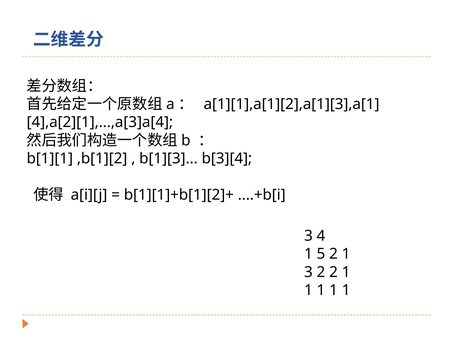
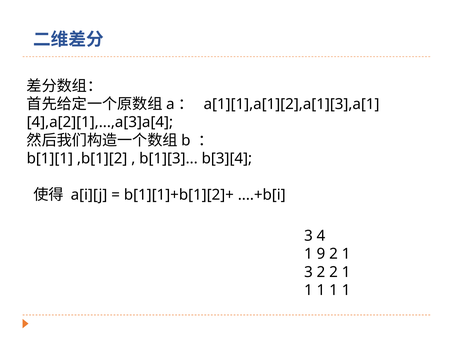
5: 5 -> 9 (321, 254)
